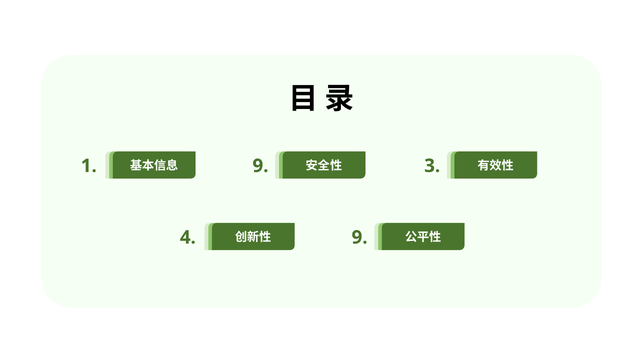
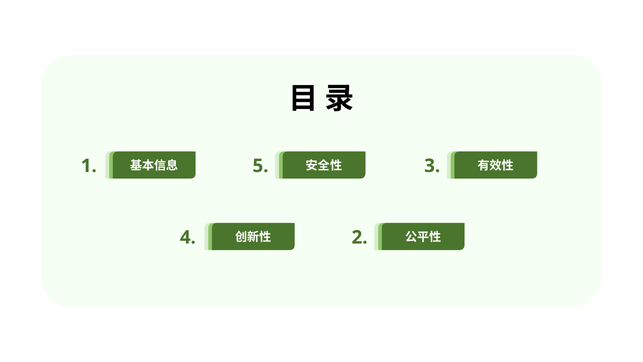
1 9: 9 -> 5 (260, 166)
4 9: 9 -> 2 (360, 237)
